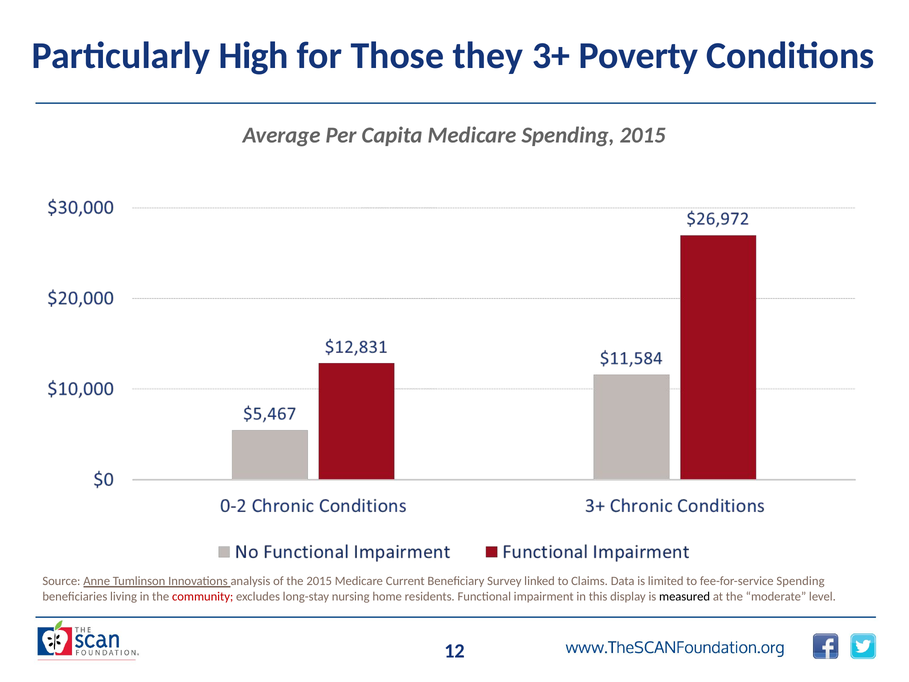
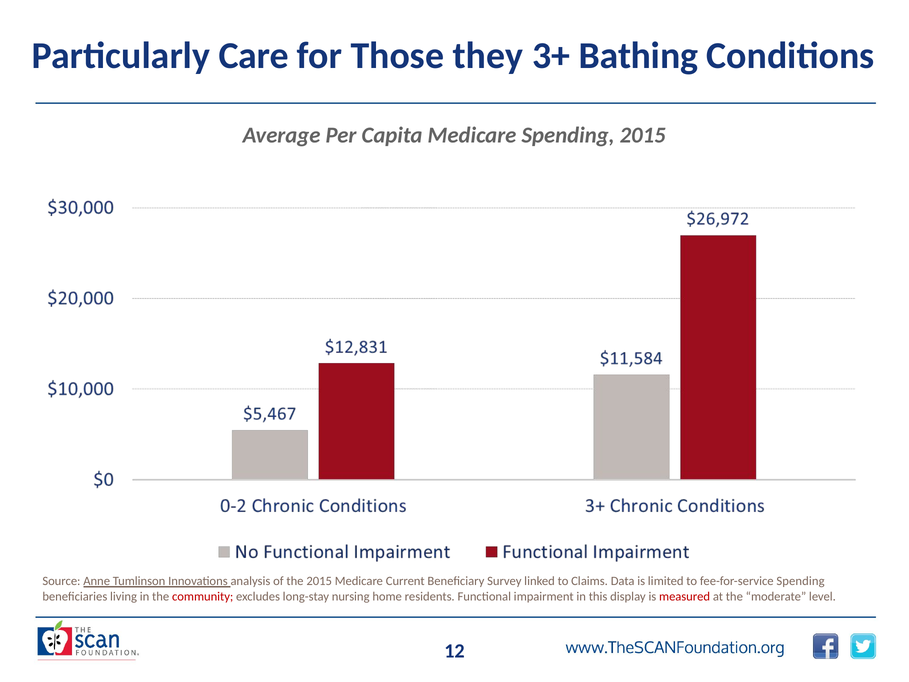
High: High -> Care (254, 56)
Poverty: Poverty -> Bathing (638, 56)
measured colour: black -> red (685, 596)
